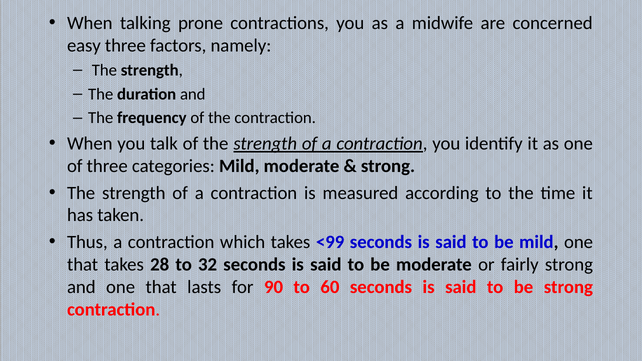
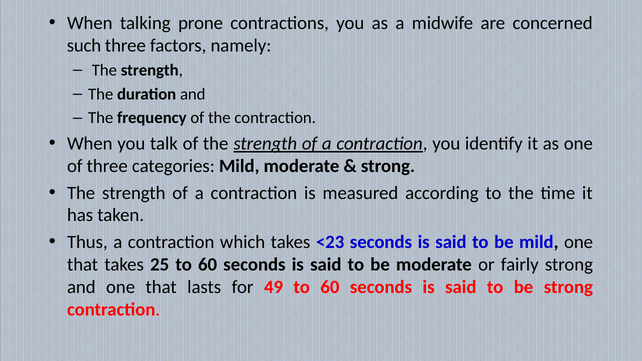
easy: easy -> such (84, 45)
<99: <99 -> <23 (330, 242)
28: 28 -> 25 (160, 265)
32: 32 -> 60 (208, 265)
90: 90 -> 49 (274, 287)
